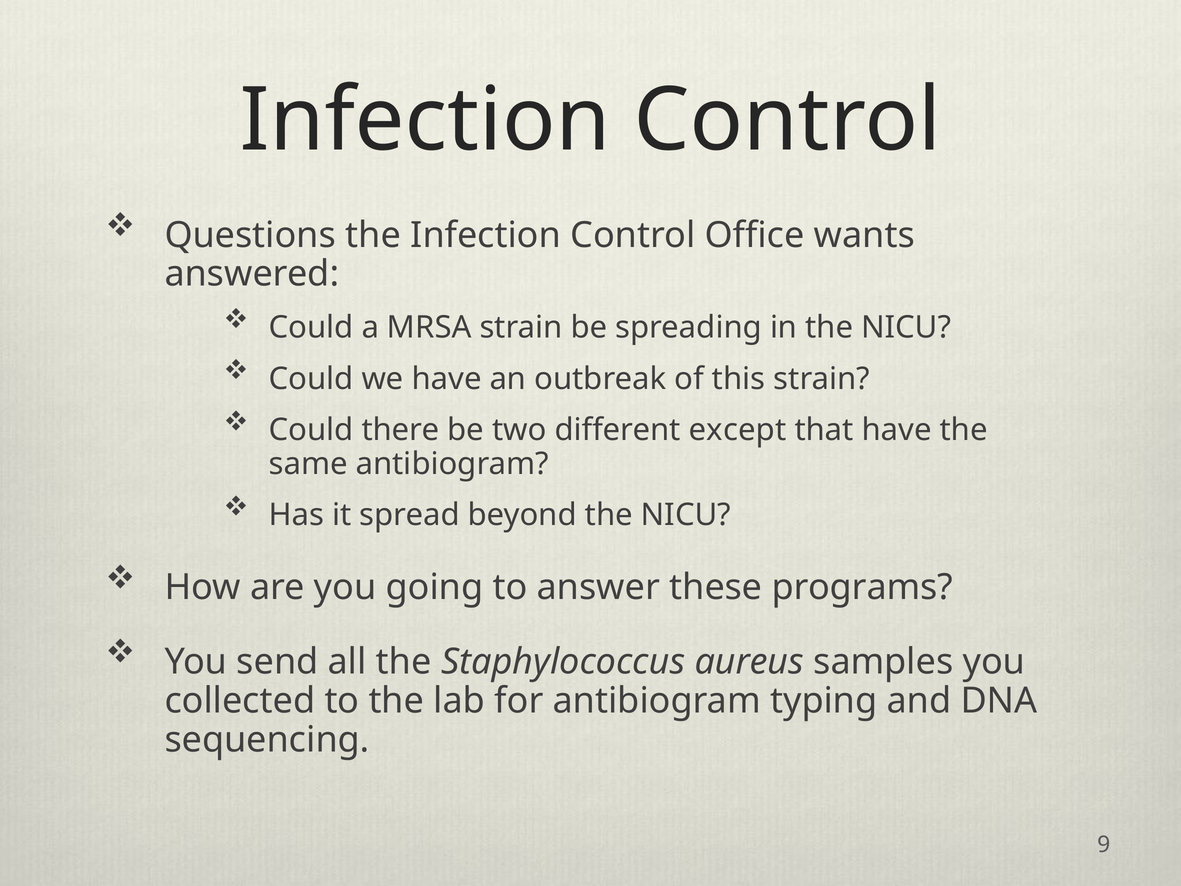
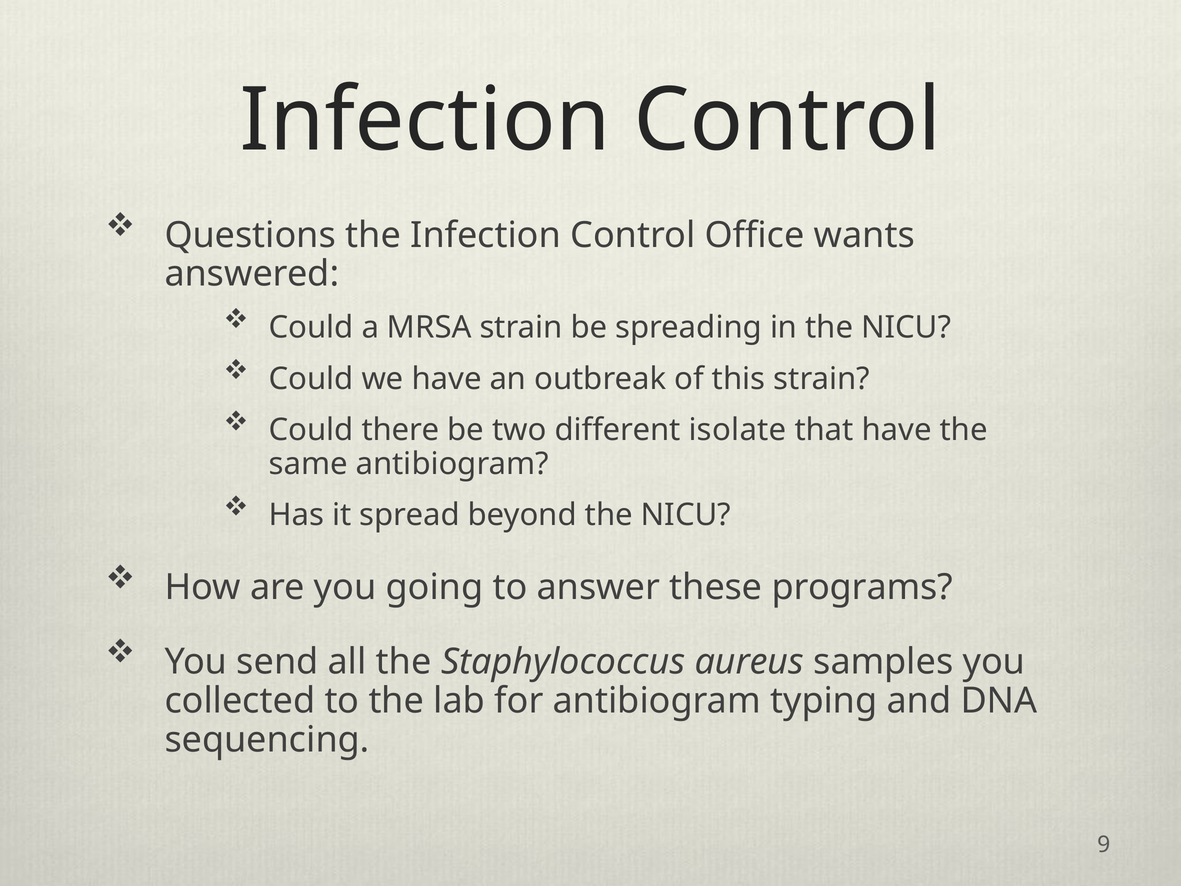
except: except -> isolate (738, 430)
